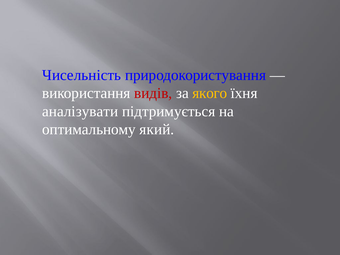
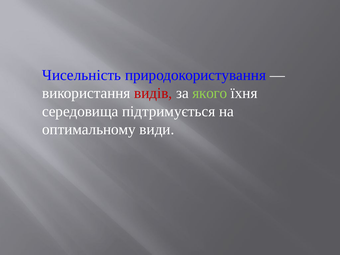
якого colour: yellow -> light green (210, 93)
аналізувати: аналізувати -> середовища (80, 111)
який: який -> види (157, 129)
